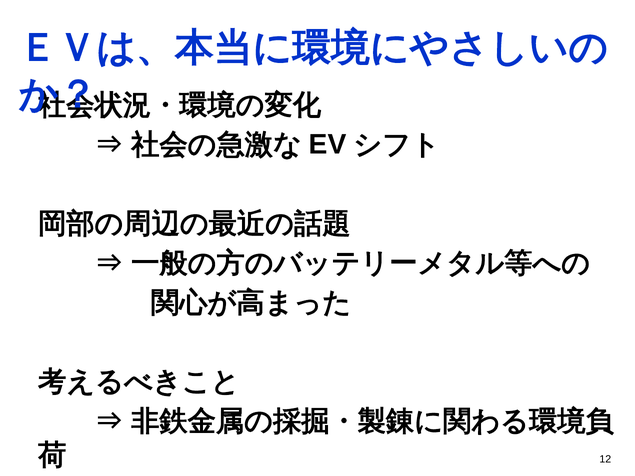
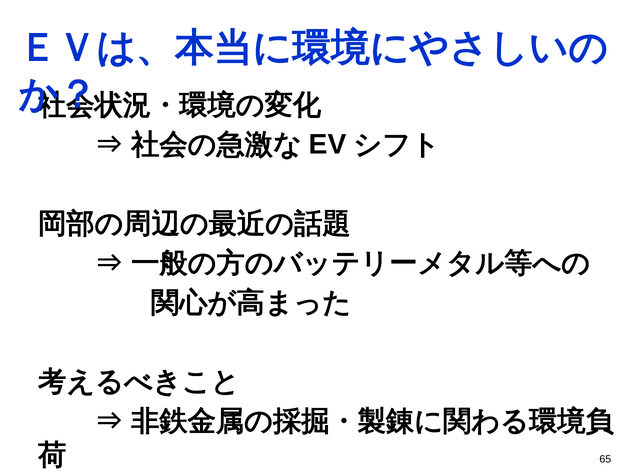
12: 12 -> 65 (605, 460)
